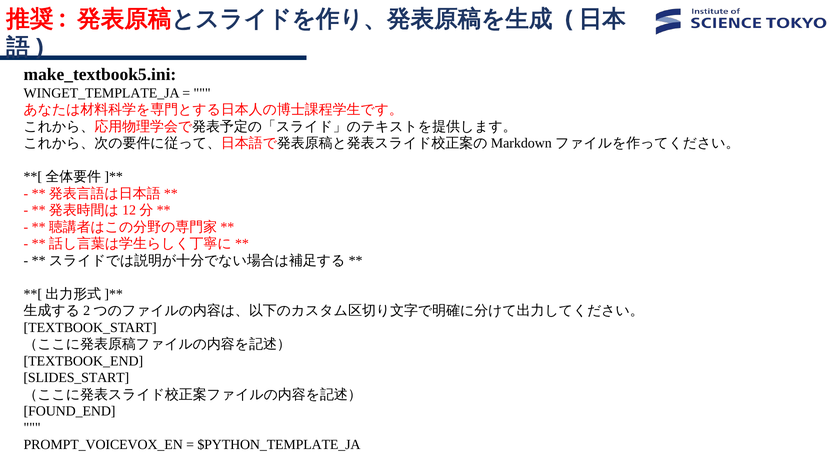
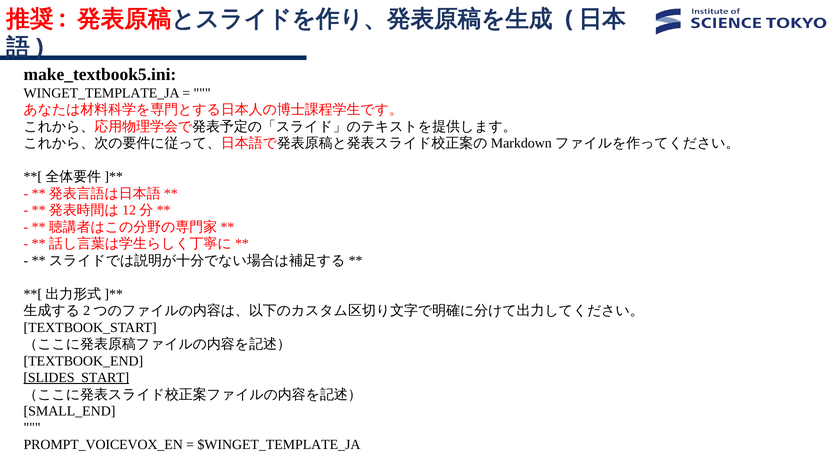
SLIDES_START underline: none -> present (76, 378)
FOUND_END: FOUND_END -> SMALL_END (70, 411)
$PYTHON_TEMPLATE_JA: $PYTHON_TEMPLATE_JA -> $WINGET_TEMPLATE_JA (279, 444)
